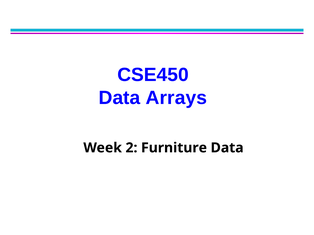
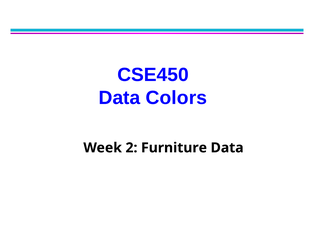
Arrays: Arrays -> Colors (176, 98)
